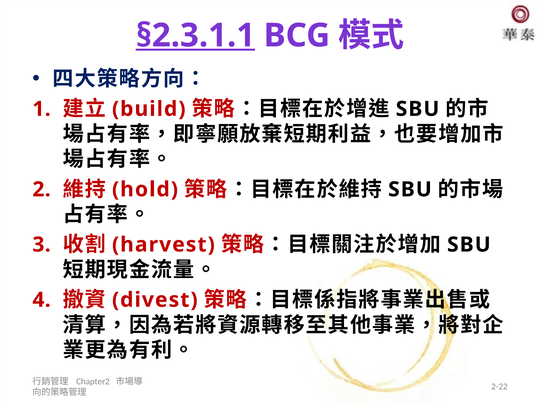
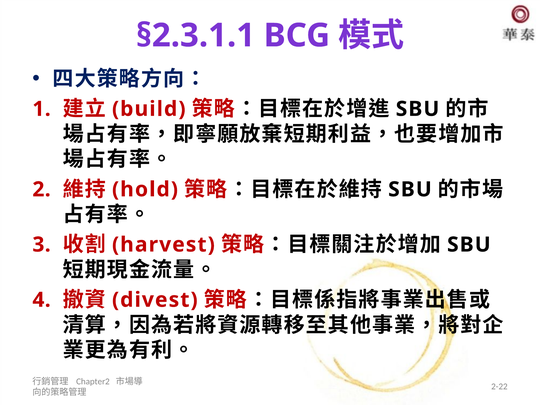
§2.3.1.1 underline: present -> none (195, 36)
